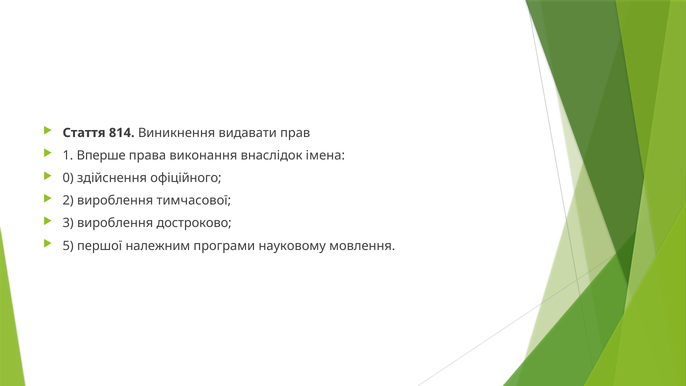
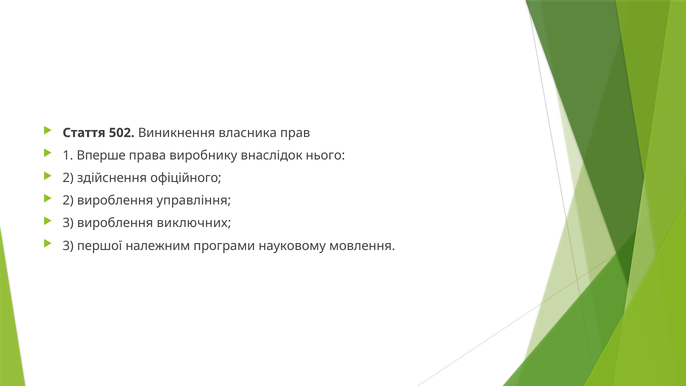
814: 814 -> 502 (122, 133)
видавати: видавати -> власника (248, 133)
виконання: виконання -> виробнику (203, 155)
імена: імена -> нього (325, 155)
0: 0 -> 2 (68, 178)
тимчасової: тимчасової -> управління (194, 201)
достроково: достроково -> виключних (194, 223)
5: 5 -> 3 (68, 246)
